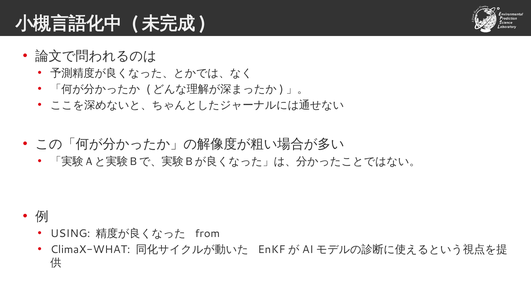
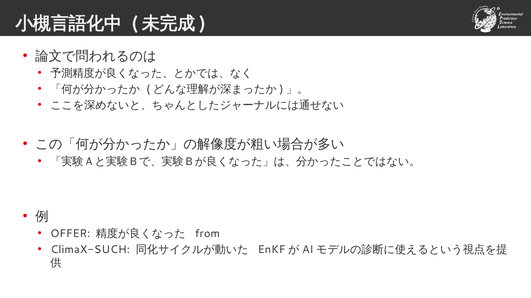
USING: USING -> OFFER (70, 234)
ClimaX-WHAT: ClimaX-WHAT -> ClimaX-SUCH (90, 250)
